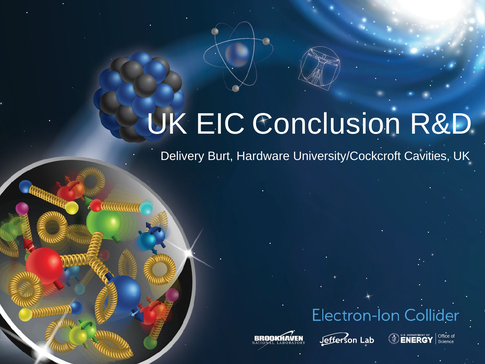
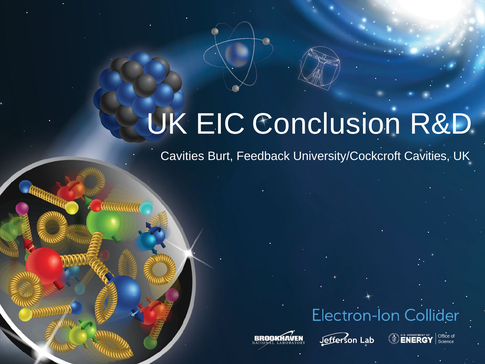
Delivery: Delivery -> Cavities (182, 156)
Hardware: Hardware -> Feedback (263, 156)
